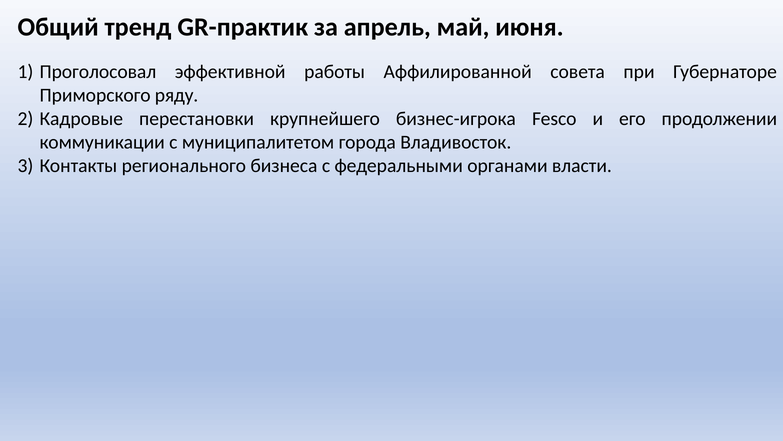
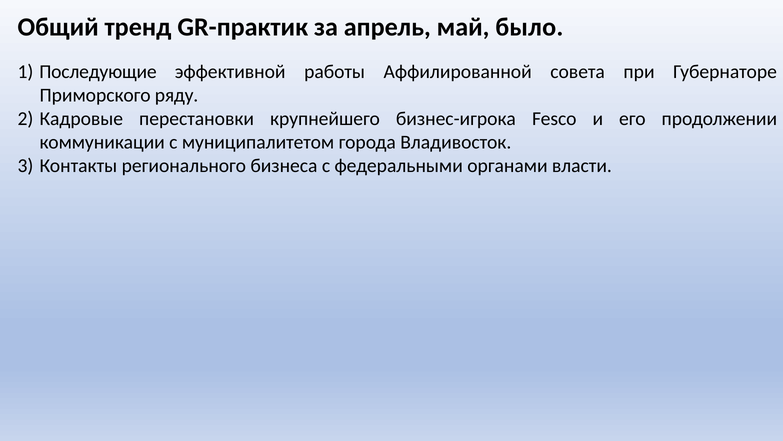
июня: июня -> было (529, 27)
Проголосовал: Проголосовал -> Последующие (98, 72)
